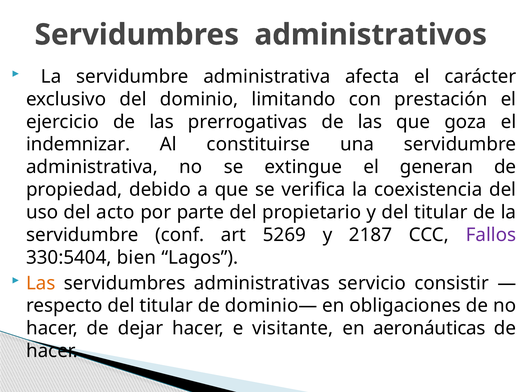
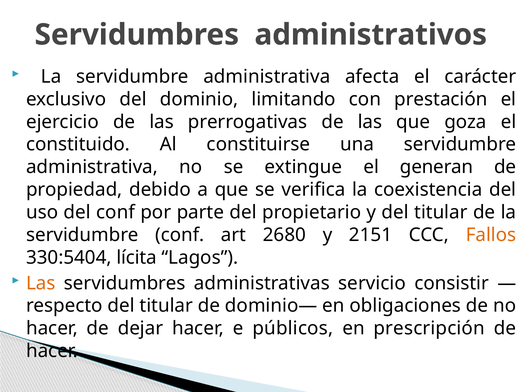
indemnizar: indemnizar -> constituido (78, 144)
del acto: acto -> conf (116, 212)
5269: 5269 -> 2680 (284, 235)
2187: 2187 -> 2151 (371, 235)
Fallos colour: purple -> orange (491, 235)
bien: bien -> lícita (137, 257)
visitante: visitante -> públicos (293, 328)
aeronáuticas: aeronáuticas -> prescripción (429, 328)
